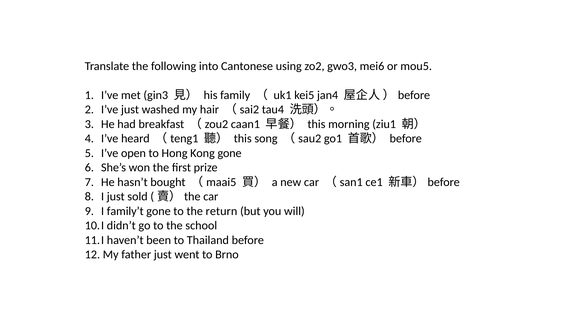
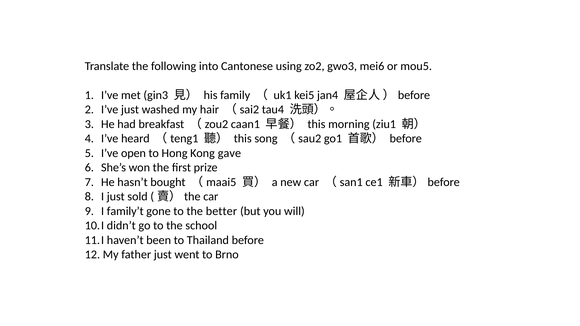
Kong gone: gone -> gave (229, 153)
return: return -> better (221, 211)
